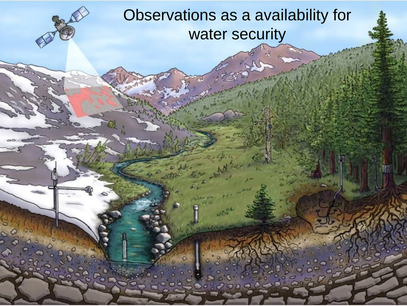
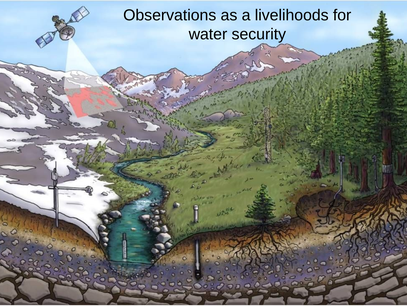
availability: availability -> livelihoods (292, 15)
